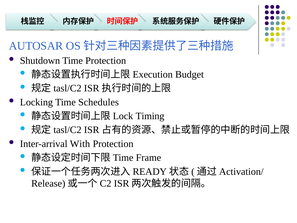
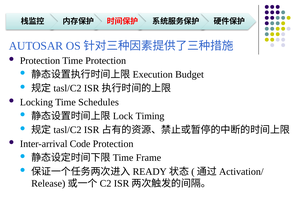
Shutdown: Shutdown -> Protection (40, 60)
With: With -> Code (80, 144)
